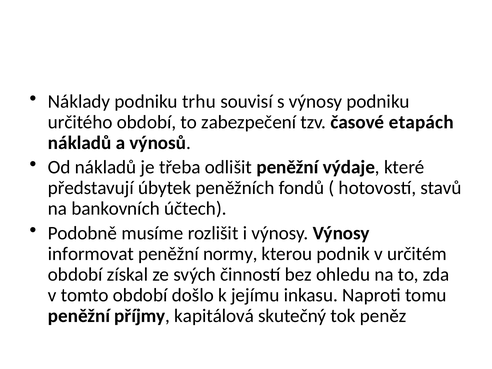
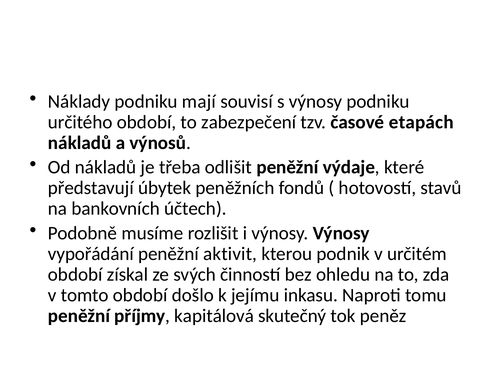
trhu: trhu -> mají (199, 101)
informovat: informovat -> vypořádání (91, 254)
normy: normy -> aktivit (230, 254)
